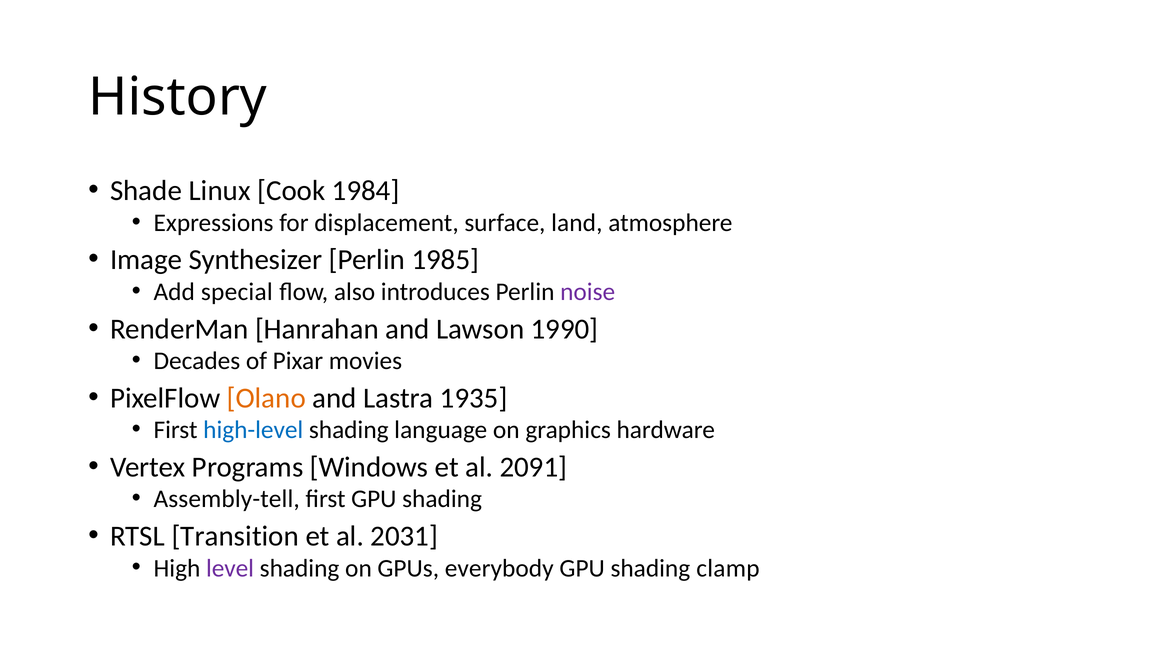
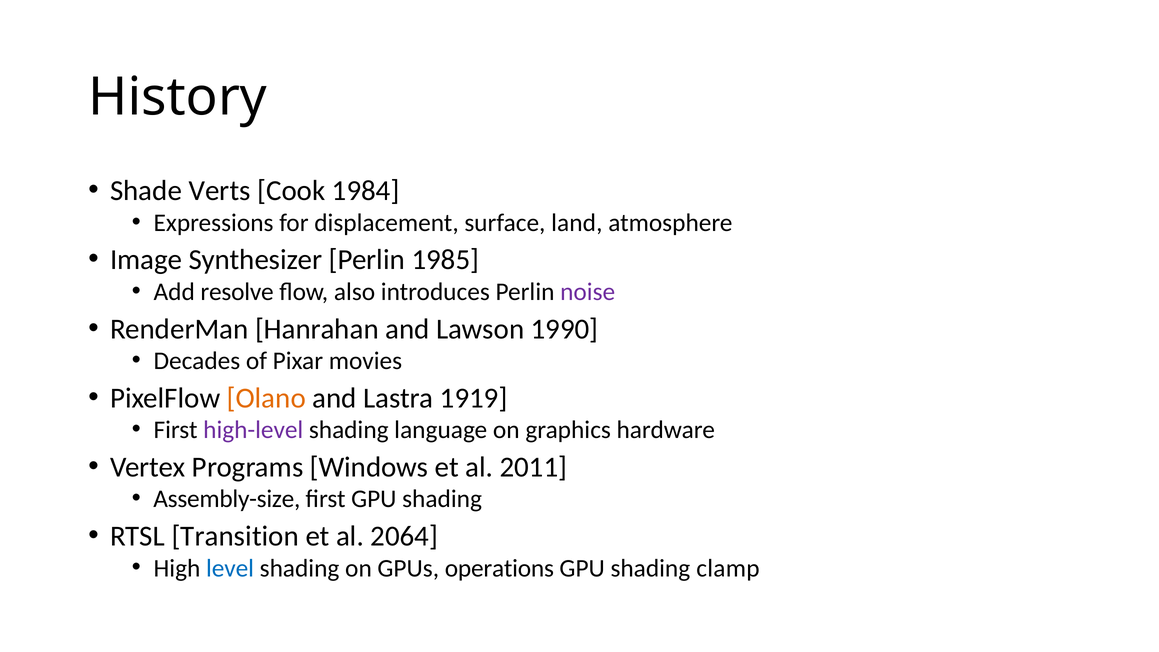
Linux: Linux -> Verts (220, 191)
special: special -> resolve (237, 292)
1935: 1935 -> 1919 (474, 398)
high-level colour: blue -> purple (253, 430)
2091: 2091 -> 2011 (533, 467)
Assembly-tell: Assembly-tell -> Assembly-size (227, 499)
2031: 2031 -> 2064 (404, 536)
level colour: purple -> blue (230, 568)
everybody: everybody -> operations (499, 568)
